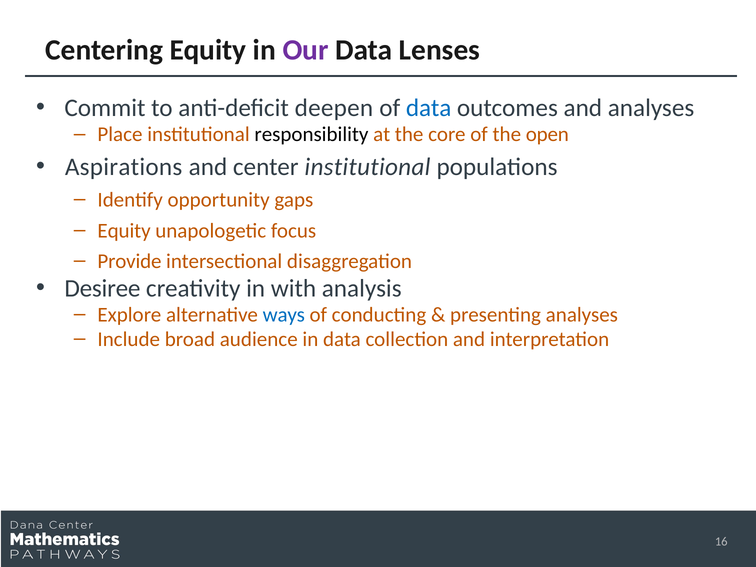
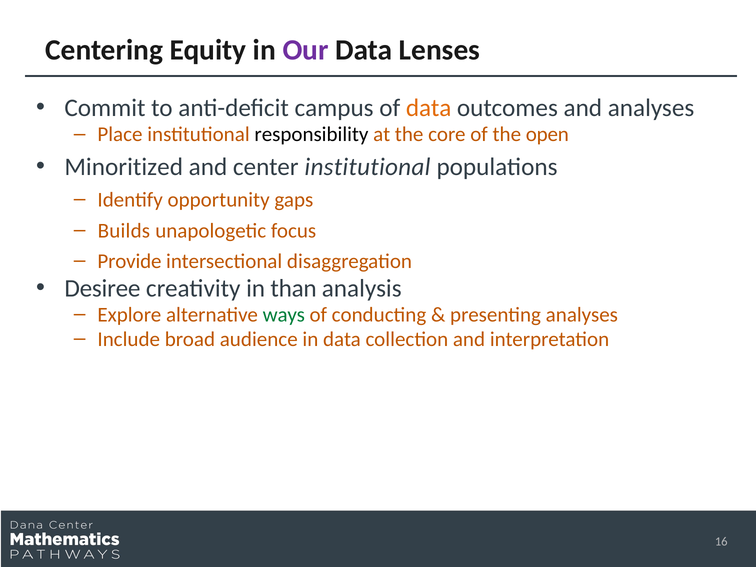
deepen: deepen -> campus (334, 108)
data colour: blue -> orange (429, 108)
Aspirations: Aspirations -> Minoritized (124, 167)
Equity: Equity -> Builds (124, 231)
with: with -> than (294, 288)
ways colour: blue -> green (284, 315)
